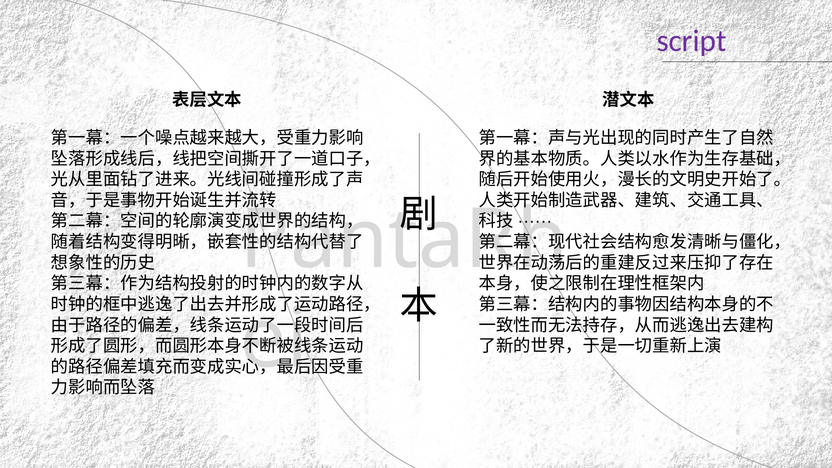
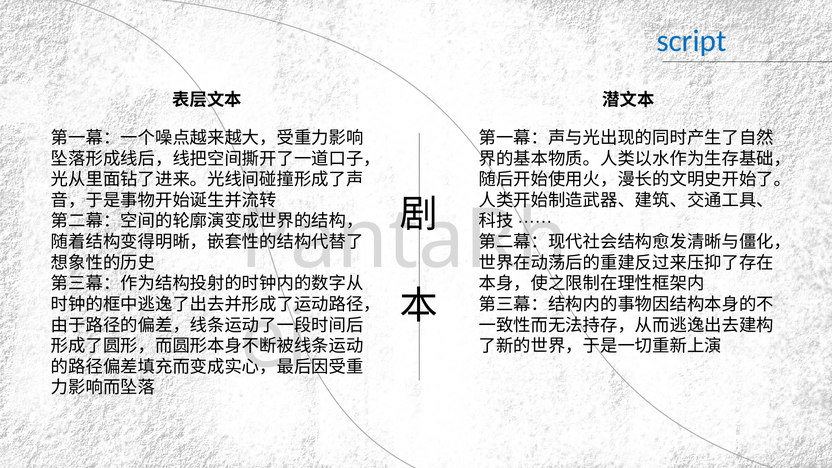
script colour: purple -> blue (692, 41)
